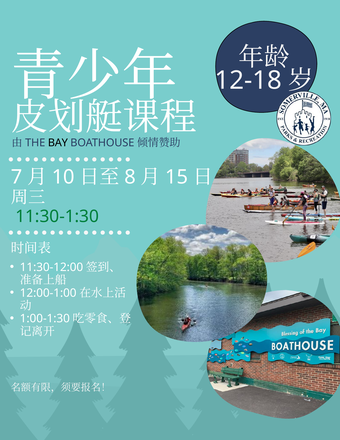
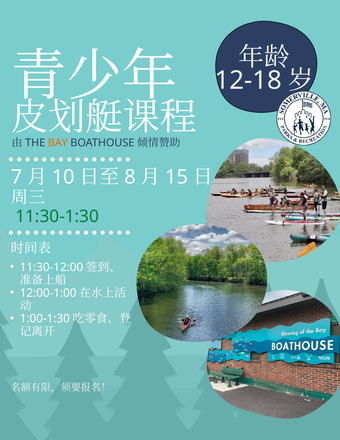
BAY colour: black -> orange (58, 143)
